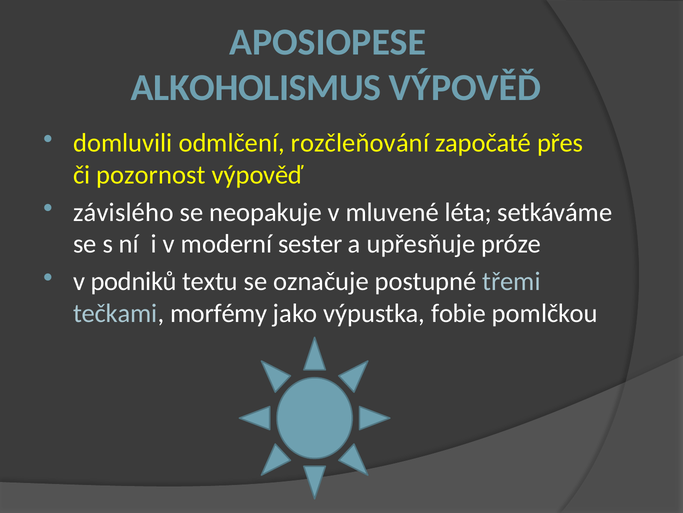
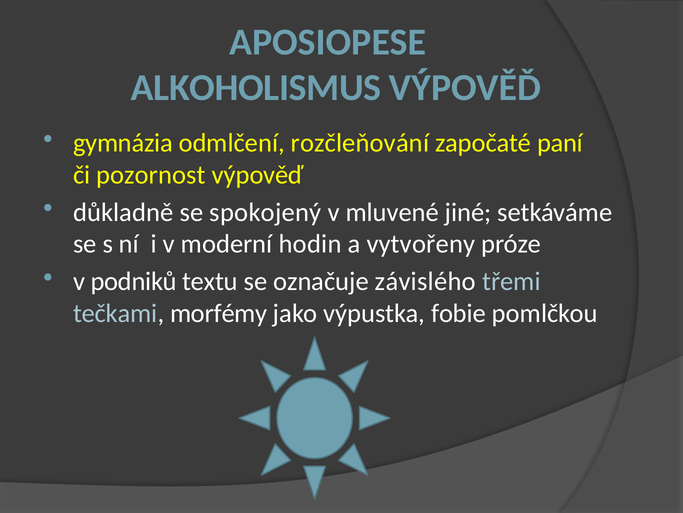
domluvili: domluvili -> gymnázia (123, 143)
přes: přes -> paní (560, 143)
závislého: závislého -> důkladně (123, 212)
neopakuje: neopakuje -> spokojený (265, 212)
léta: léta -> jiné (468, 212)
sester: sester -> hodin (310, 244)
upřesňuje: upřesňuje -> vytvořeny (421, 244)
postupné: postupné -> závislého (425, 281)
